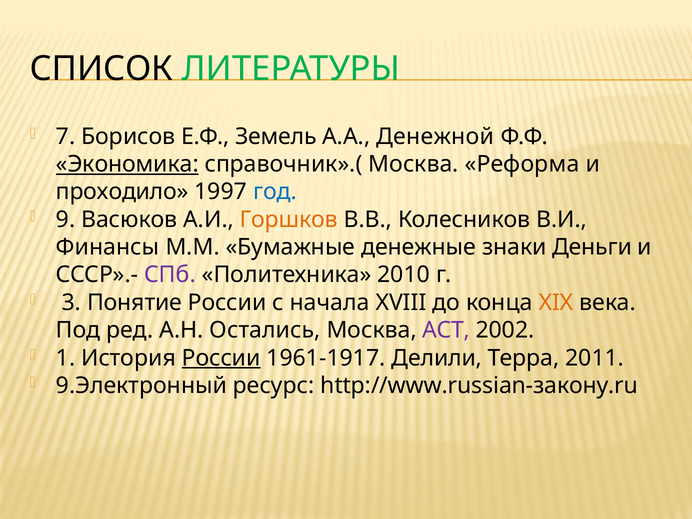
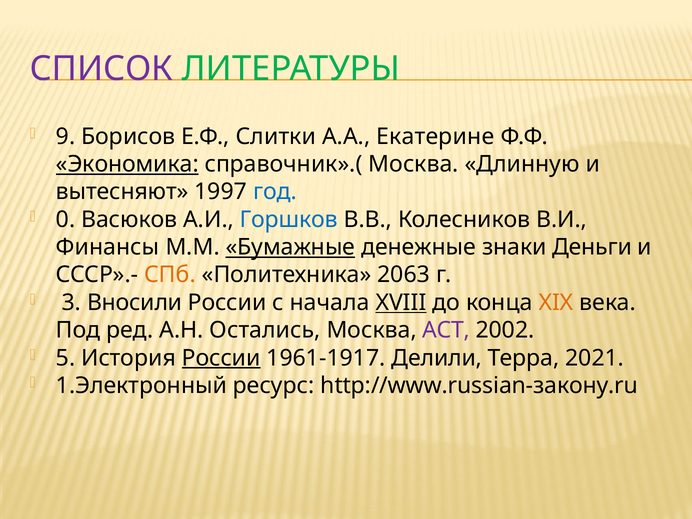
СПИСОК colour: black -> purple (101, 69)
7: 7 -> 9 (66, 136)
Земель: Земель -> Слитки (276, 136)
Денежной: Денежной -> Екатерине (435, 136)
Реформа: Реформа -> Длинную (522, 164)
проходило: проходило -> вытесняют (122, 192)
9: 9 -> 0 (66, 220)
Горшков colour: orange -> blue (289, 220)
Бумажные underline: none -> present (290, 247)
СПб colour: purple -> orange (170, 275)
2010: 2010 -> 2063 (404, 275)
Понятие: Понятие -> Вносили (135, 303)
XVIII underline: none -> present (401, 303)
1: 1 -> 5 (66, 358)
2011: 2011 -> 2021 (595, 358)
9.Электронный: 9.Электронный -> 1.Электронный (141, 386)
